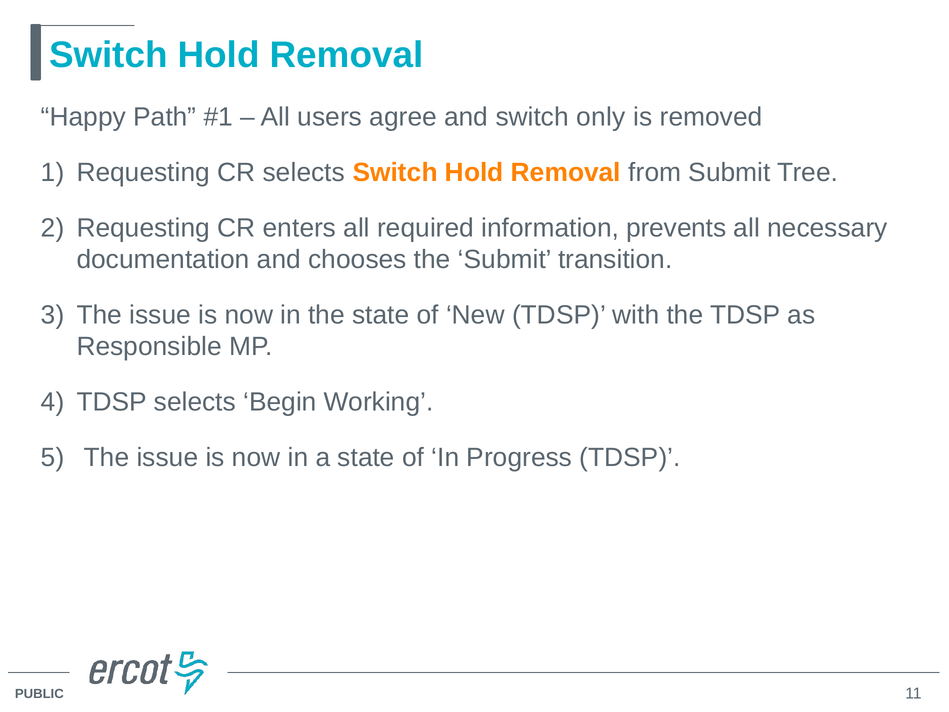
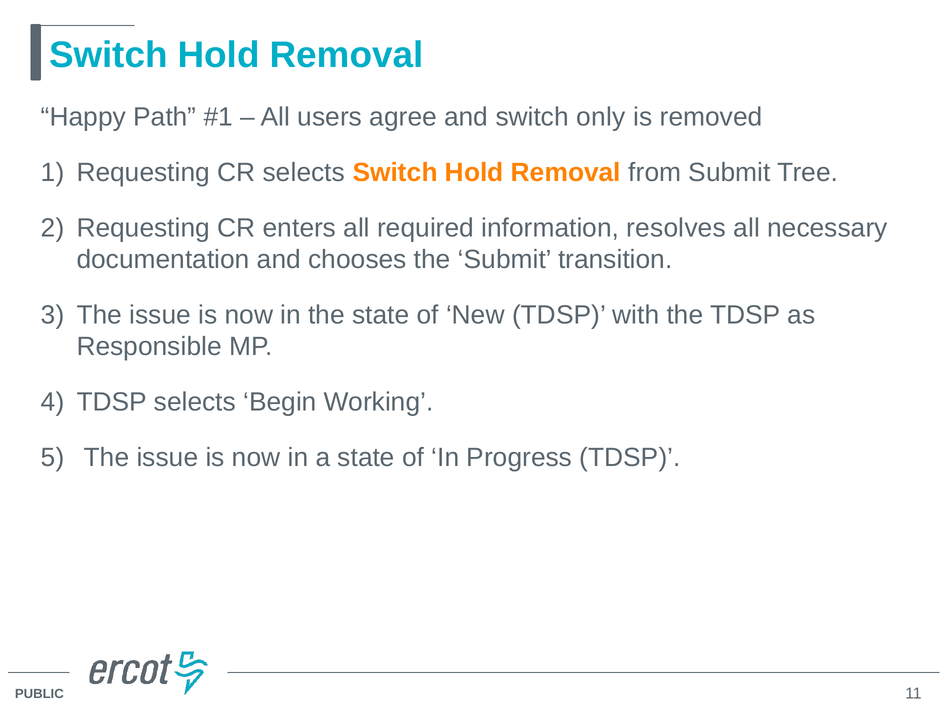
prevents: prevents -> resolves (676, 228)
